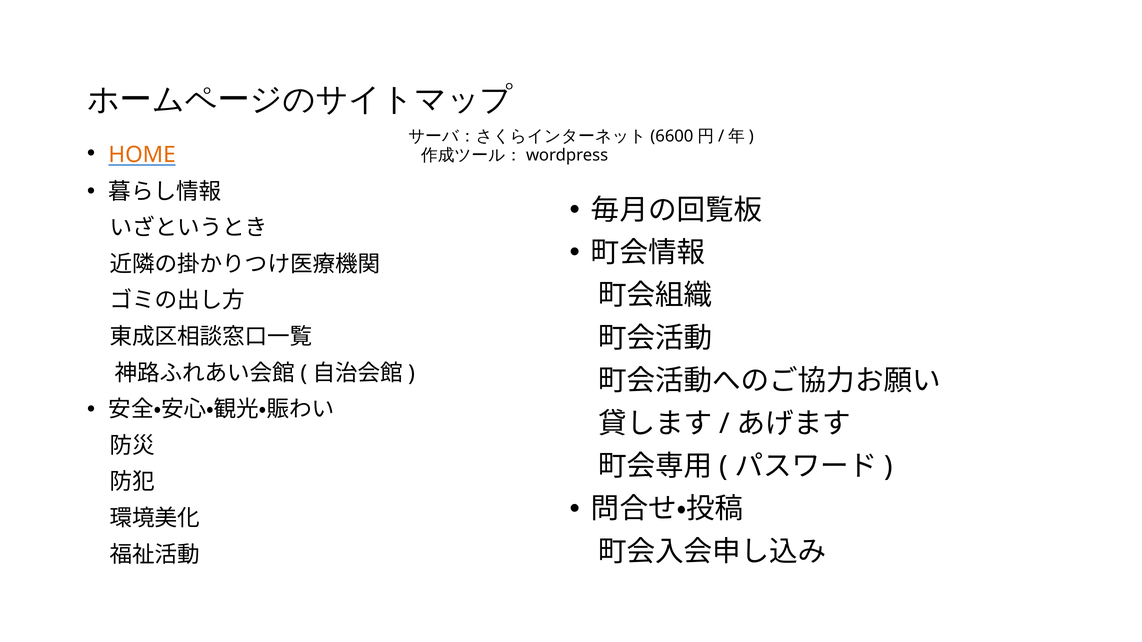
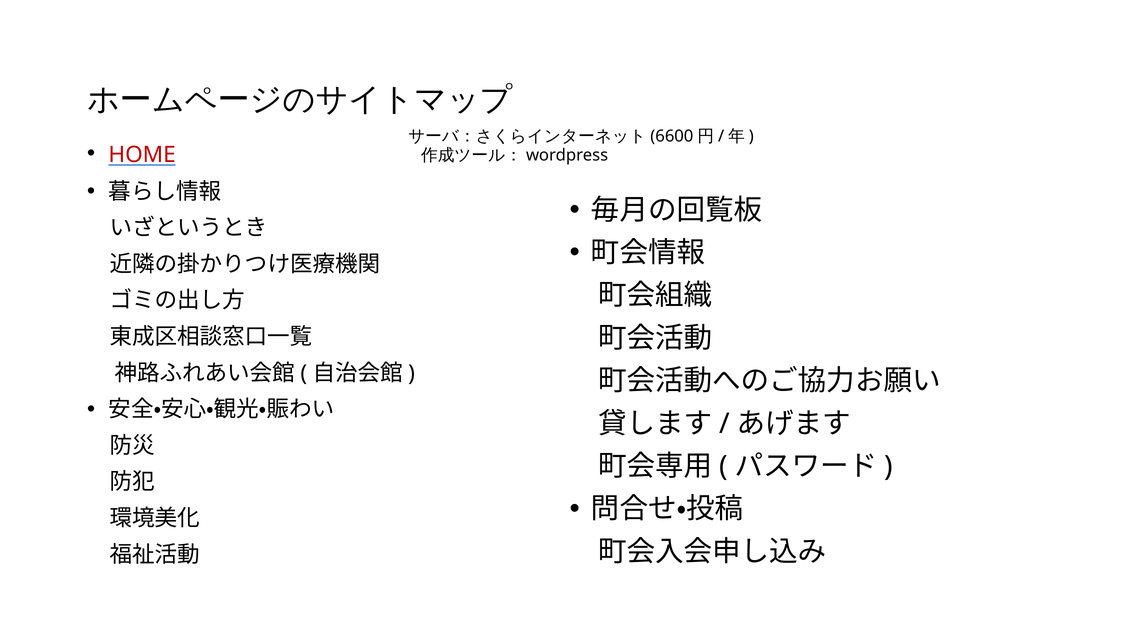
HOME colour: orange -> red (142, 155)
